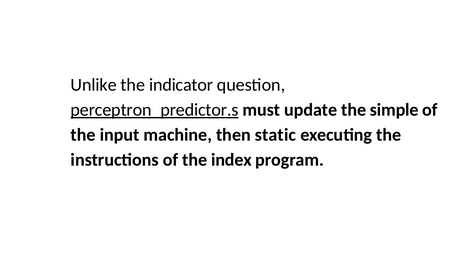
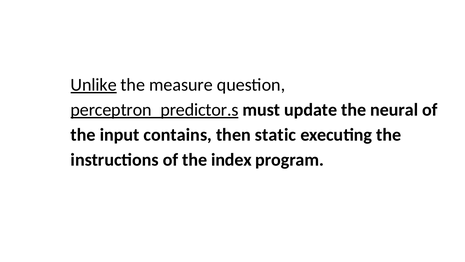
Unlike underline: none -> present (94, 85)
indicator: indicator -> measure (181, 85)
simple: simple -> neural (394, 110)
machine: machine -> contains (178, 135)
